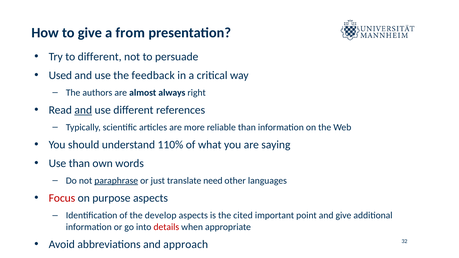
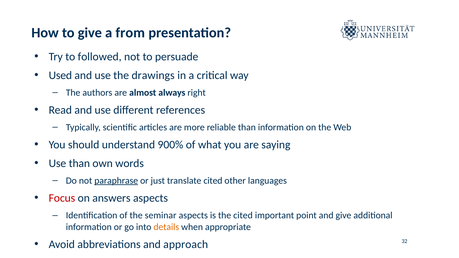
to different: different -> followed (100, 57)
feedback: feedback -> drawings (153, 75)
and underline: present -> none (83, 110)
110%: 110% -> 900% (170, 145)
translate need: need -> cited (213, 181)
purpose: purpose -> answers (111, 198)
develop: develop -> seminar (161, 216)
details colour: red -> orange (166, 227)
